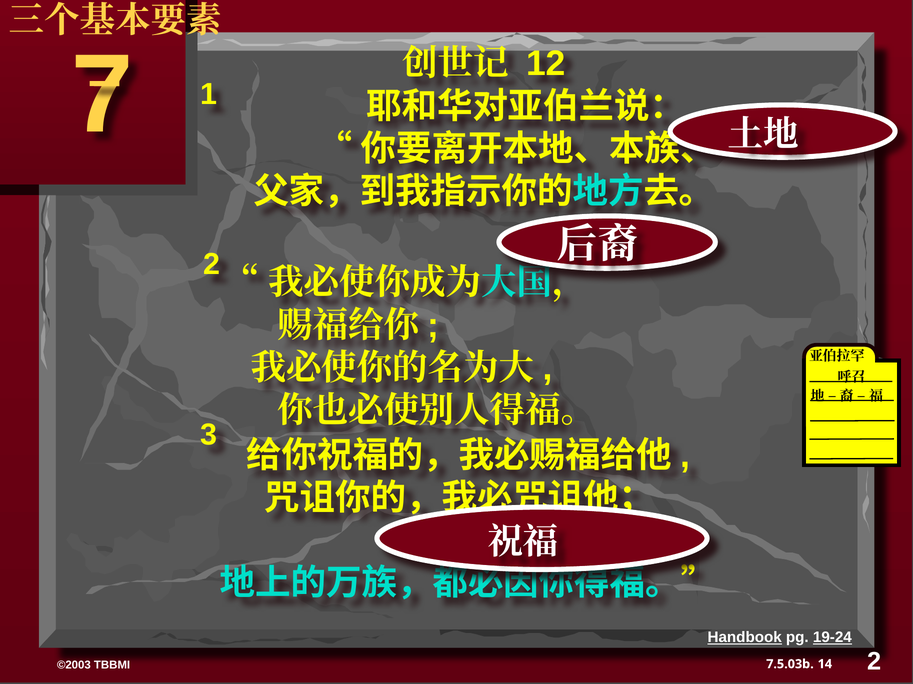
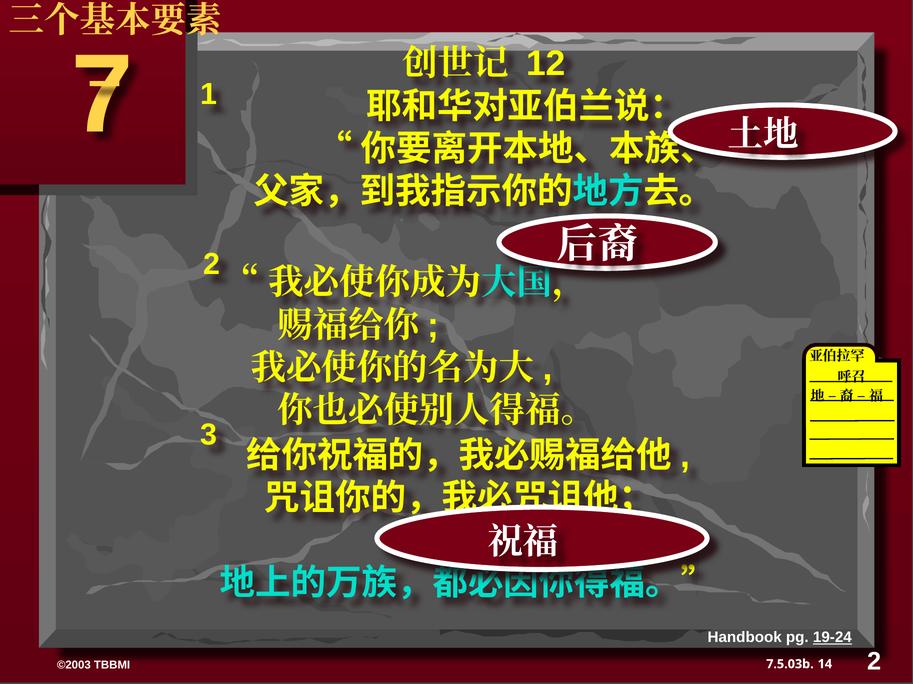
Handbook underline: present -> none (745, 638)
